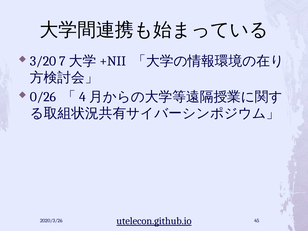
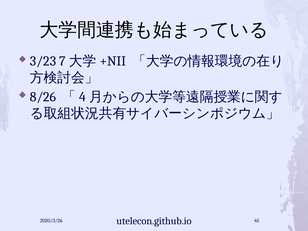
3/20: 3/20 -> 3/23 (43, 61)
0/26: 0/26 -> 8/26 (43, 97)
utelecon.github.io underline: present -> none (154, 221)
